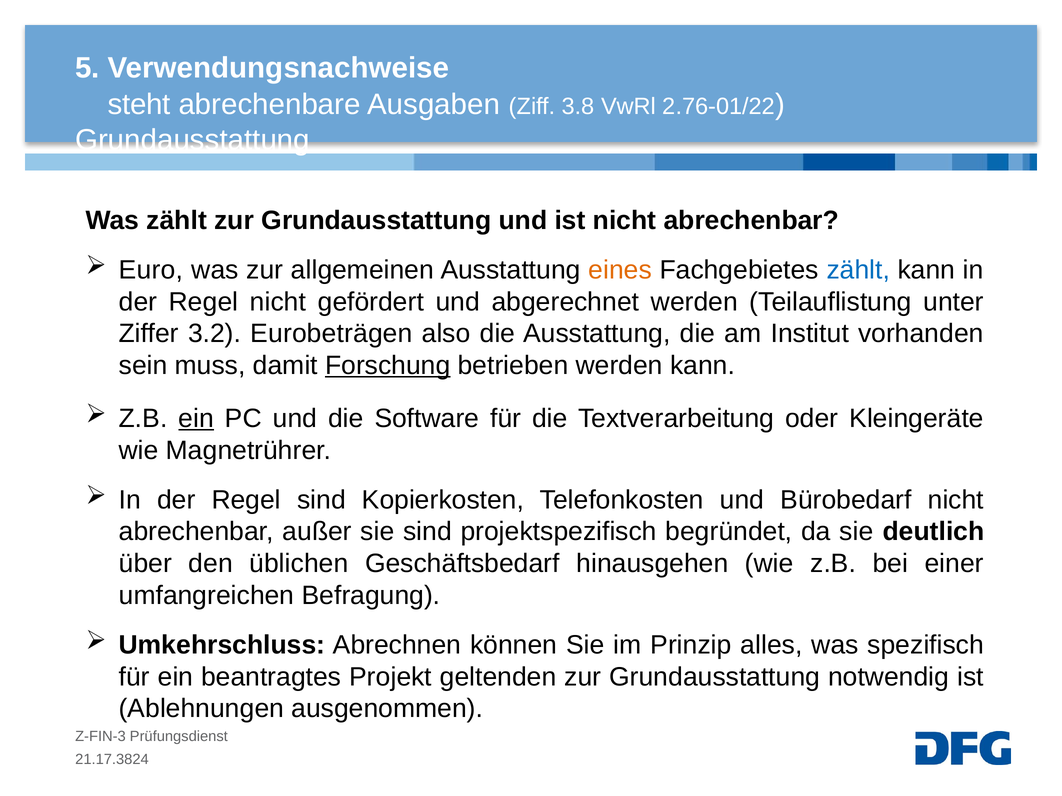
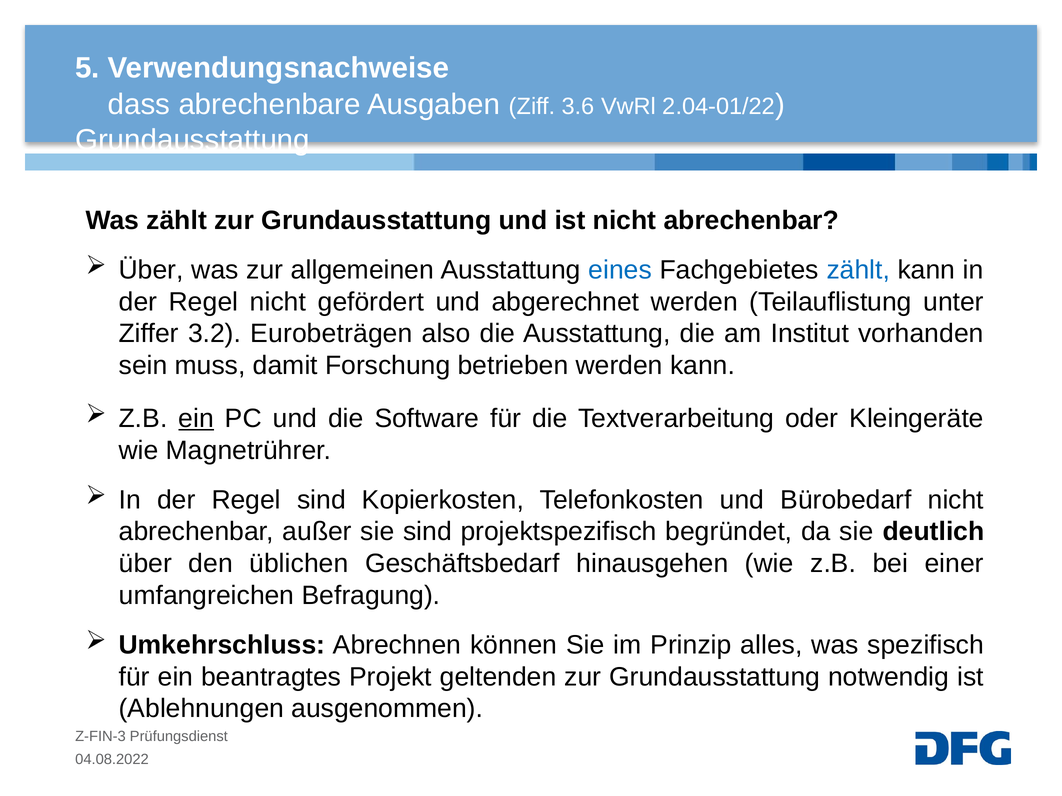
steht: steht -> dass (139, 105)
3.8: 3.8 -> 3.6 (578, 107)
2.76-01/22: 2.76-01/22 -> 2.04-01/22 (719, 107)
Euro: Euro -> Über (151, 270)
eines colour: orange -> blue (620, 270)
Forschung underline: present -> none (388, 366)
21.17.3824: 21.17.3824 -> 04.08.2022 (112, 760)
